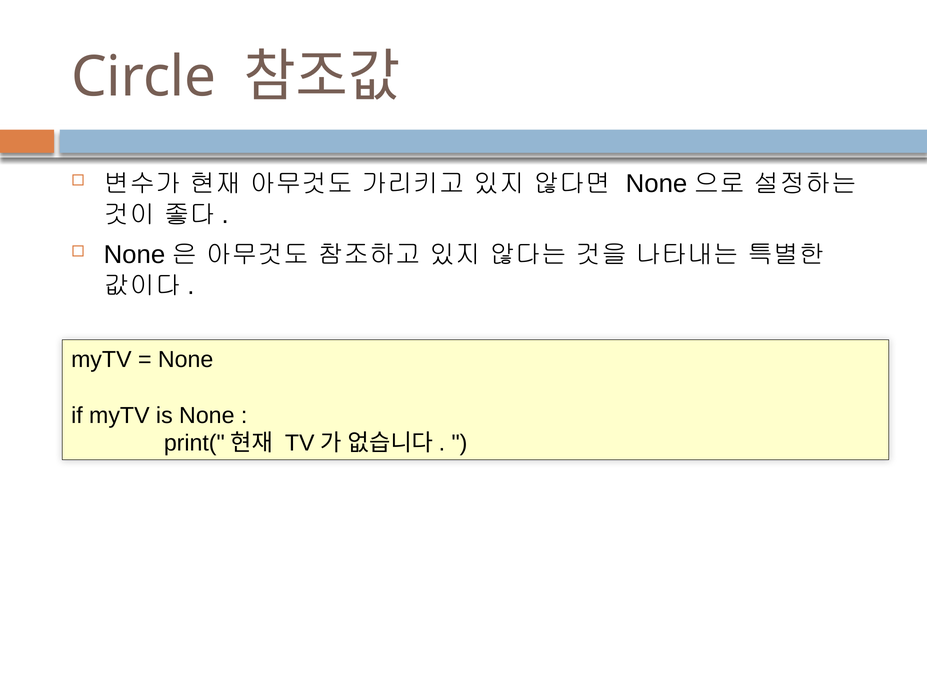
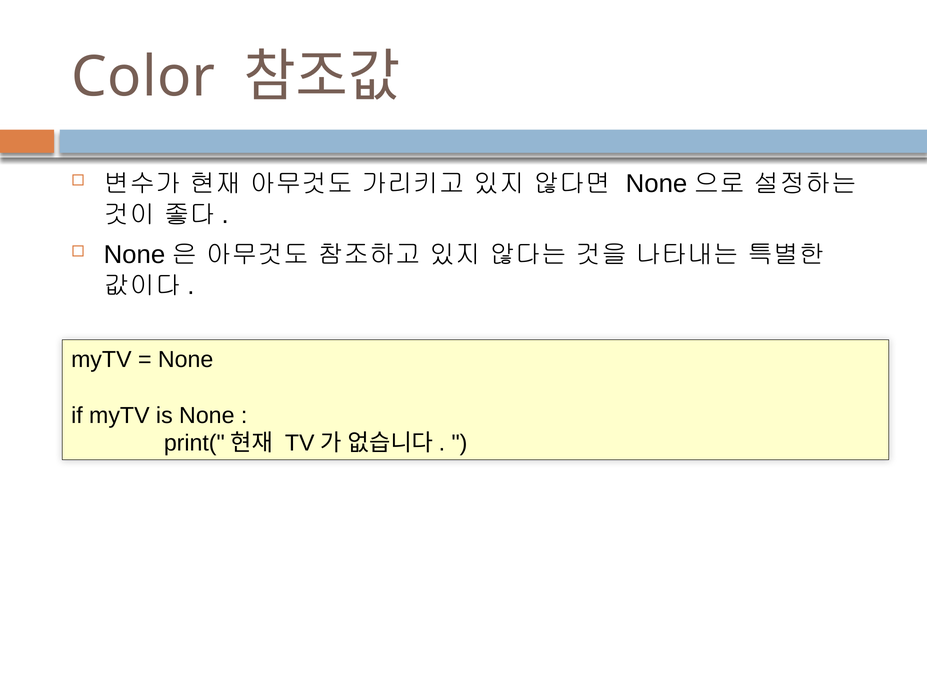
Circle: Circle -> Color (143, 77)
